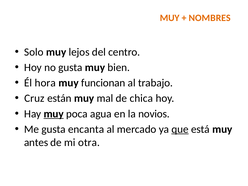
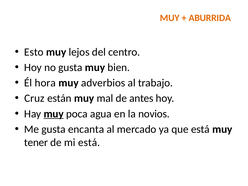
NOMBRES: NOMBRES -> ABURRIDA (210, 18)
Solo: Solo -> Esto (34, 52)
funcionan: funcionan -> adverbios (103, 83)
chica: chica -> antes (141, 98)
que underline: present -> none (180, 129)
antes: antes -> tener (36, 142)
mi otra: otra -> está (89, 142)
